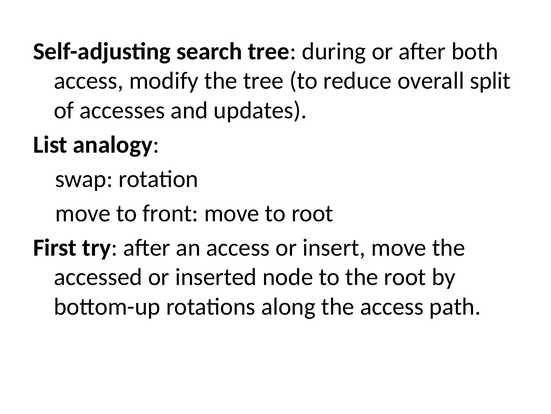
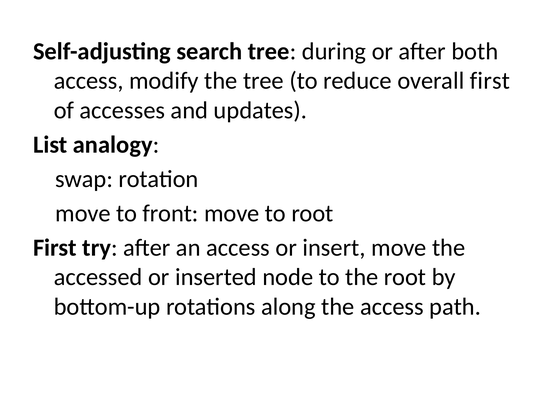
overall split: split -> first (490, 81)
